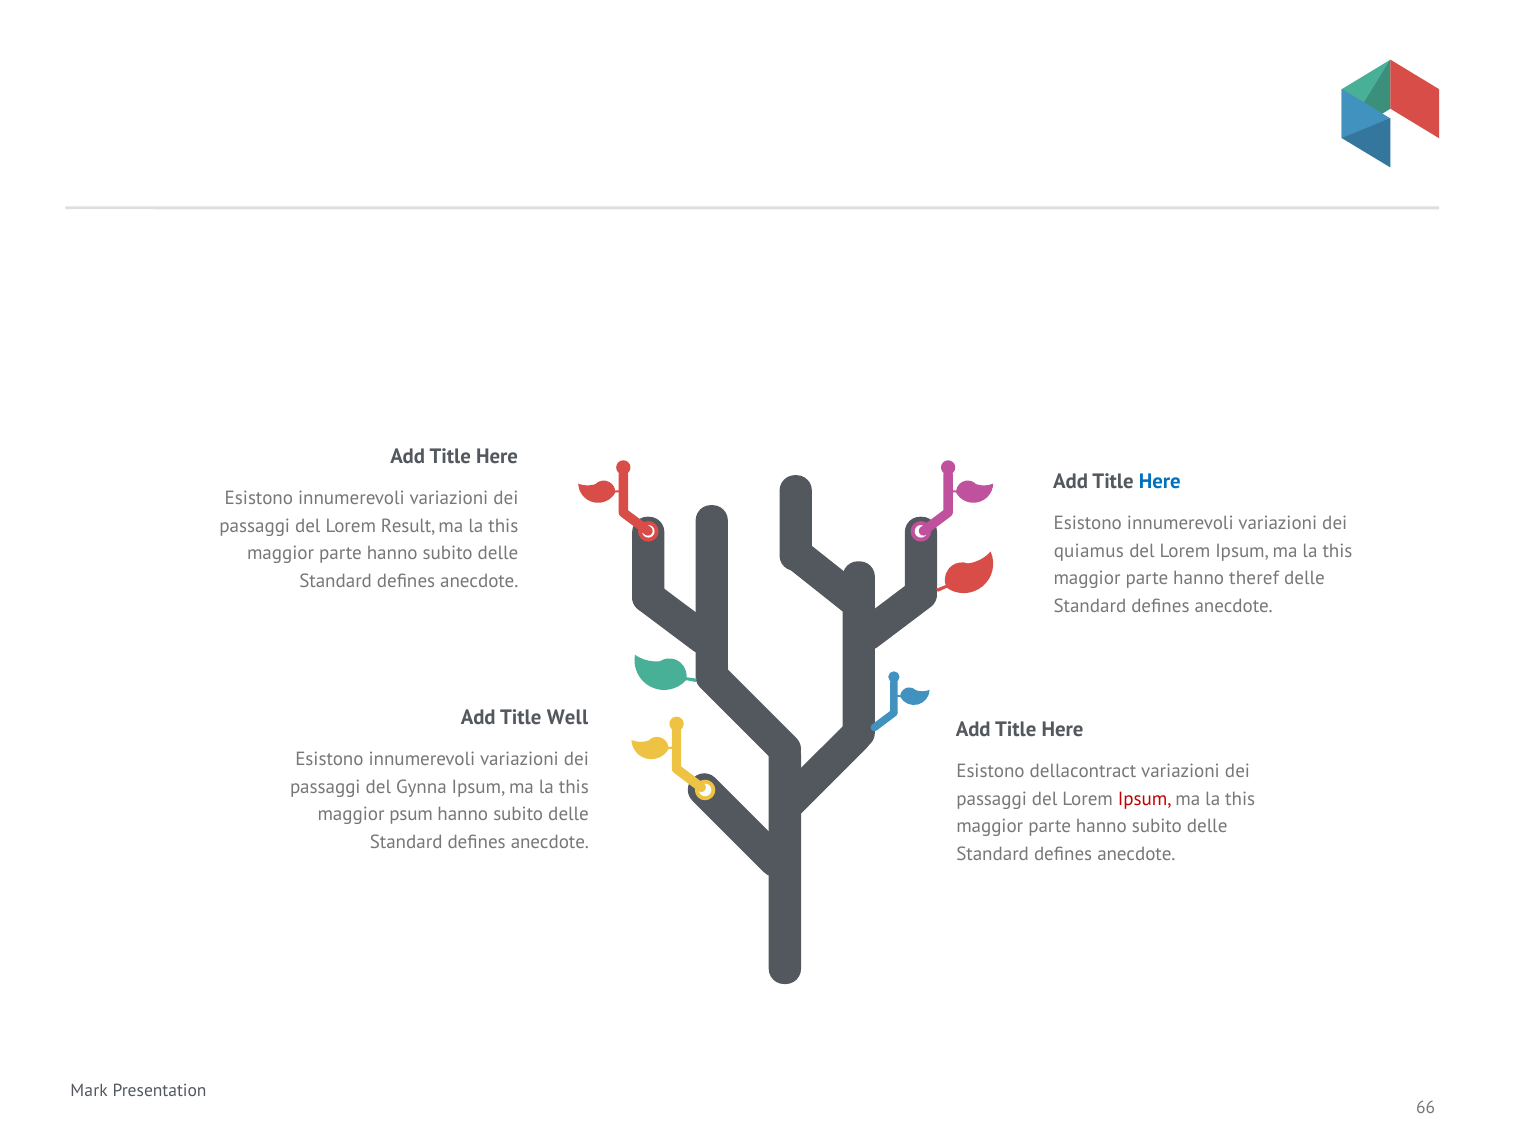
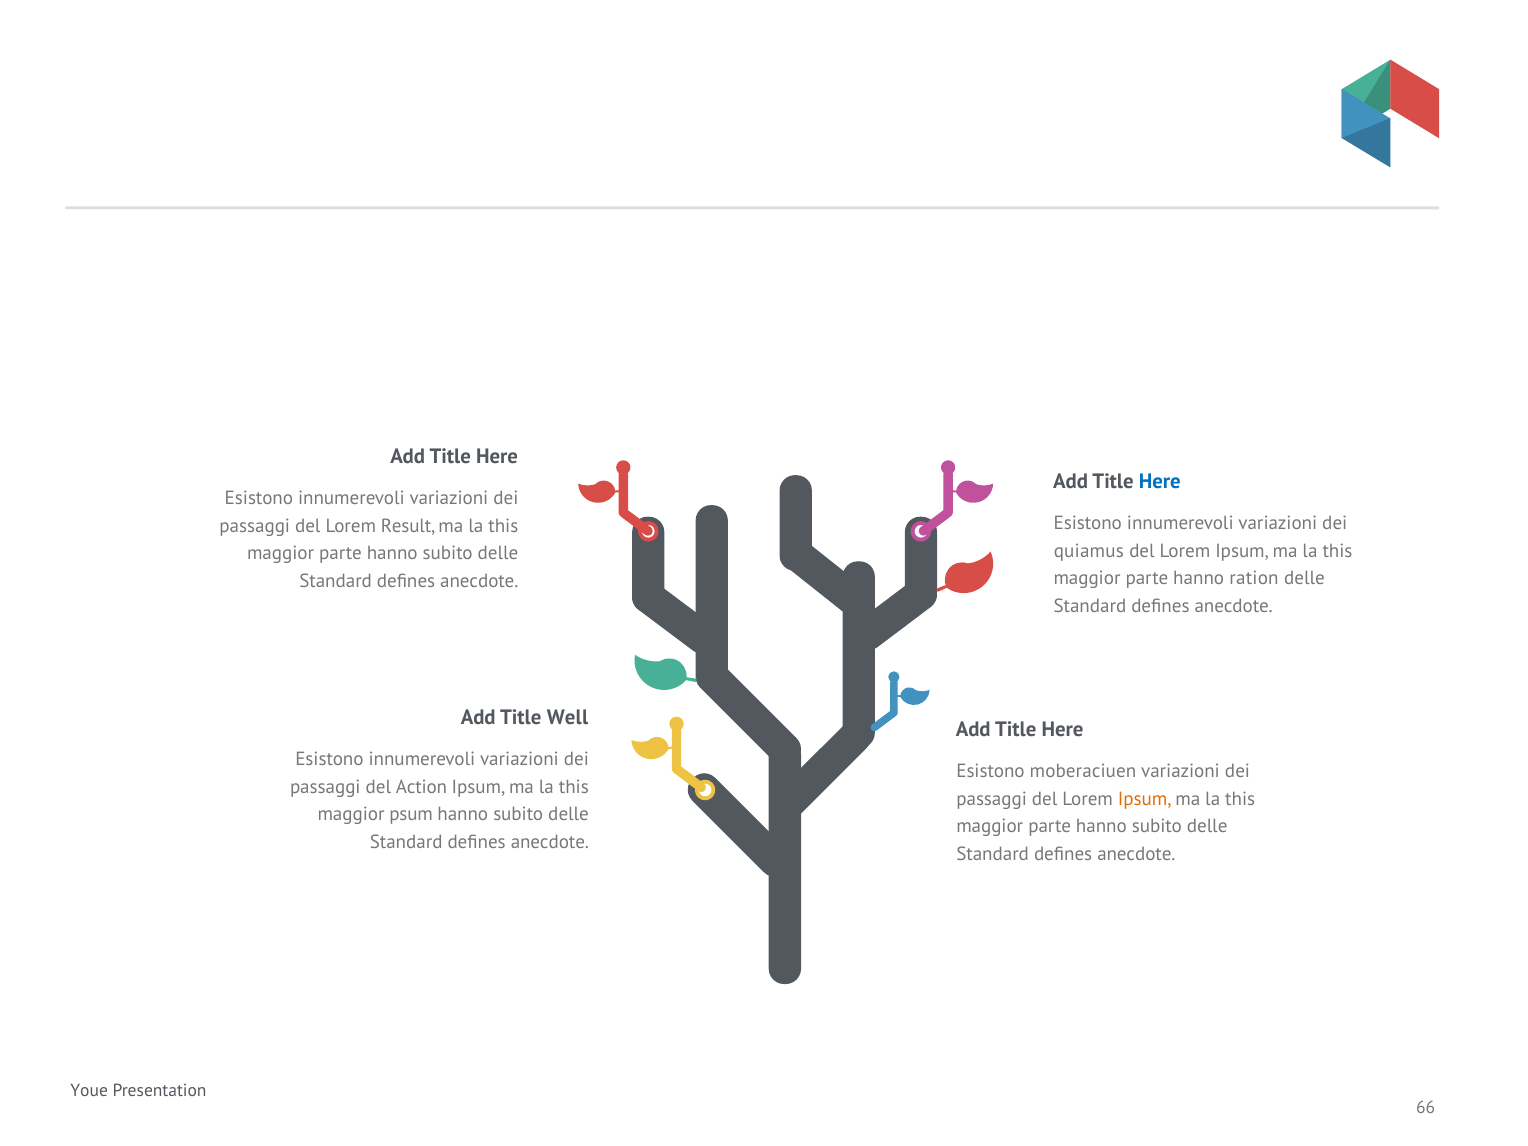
theref: theref -> ration (1254, 578)
dellacontract: dellacontract -> moberaciuen (1083, 772)
Gynna: Gynna -> Action (421, 787)
Ipsum colour: red -> orange (1145, 799)
Mark: Mark -> Youe (89, 1091)
